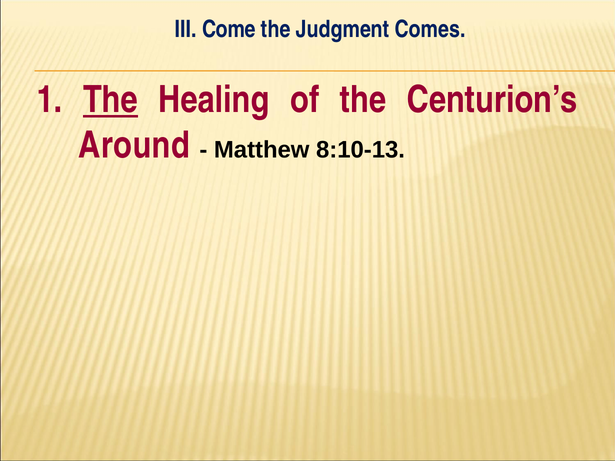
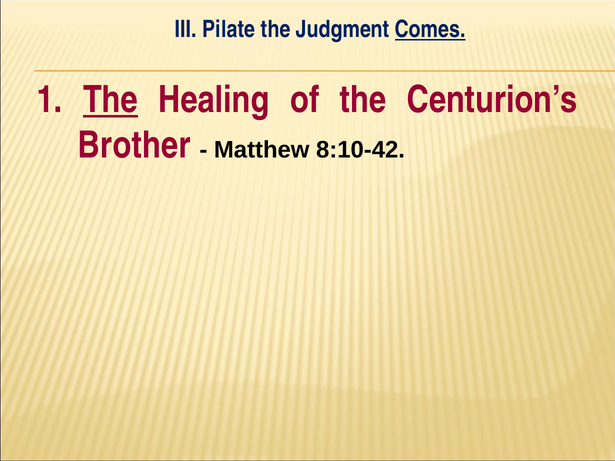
Come: Come -> Pilate (229, 29)
Comes underline: none -> present (430, 29)
Around: Around -> Brother (134, 145)
8:10-13: 8:10-13 -> 8:10-42 (361, 150)
